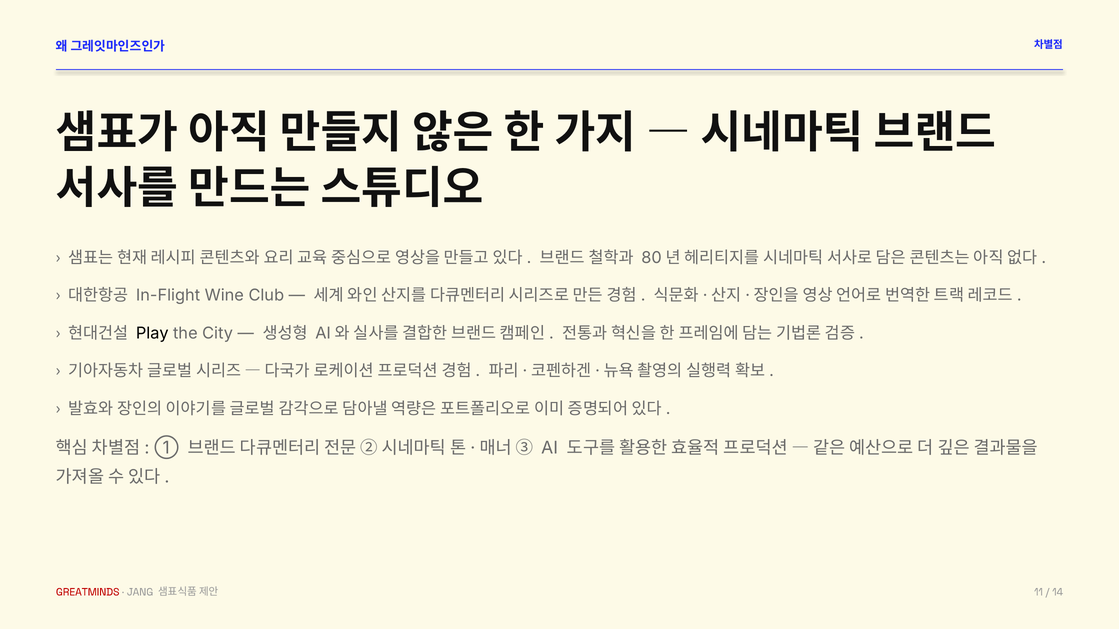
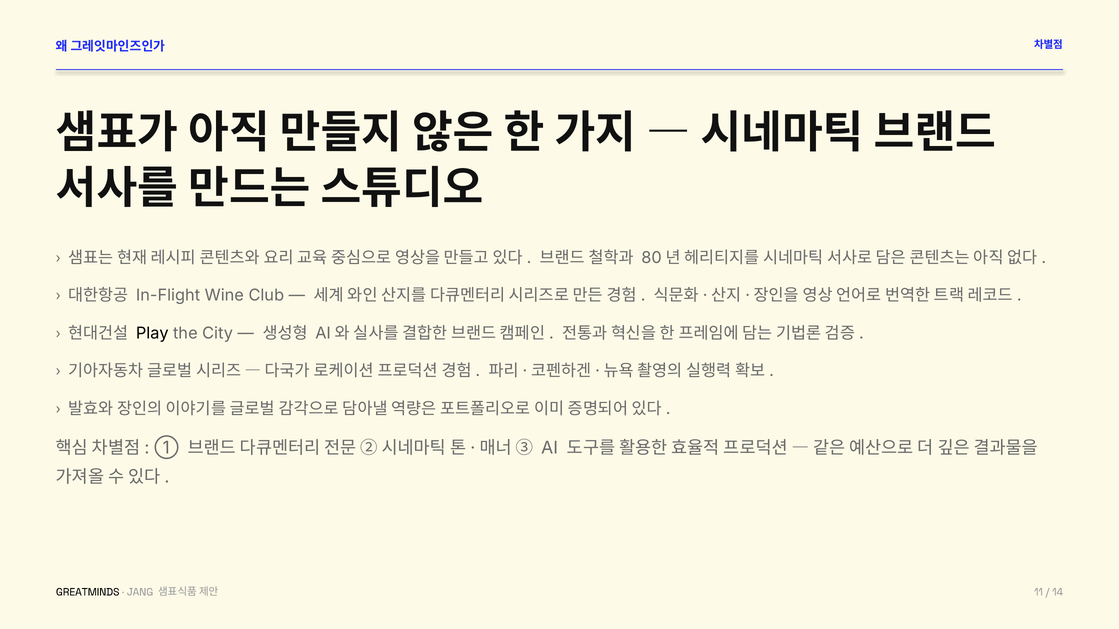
GREATMINDS colour: red -> black (88, 592)
